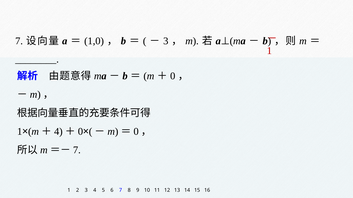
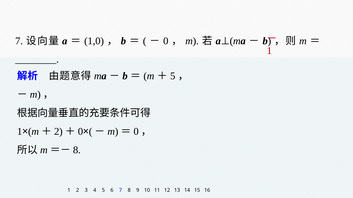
3: 3 -> 0 (166, 41)
0: 0 -> 5 (173, 76)
4: 4 -> 2 (58, 132)
7: 7 -> 8 (77, 150)
